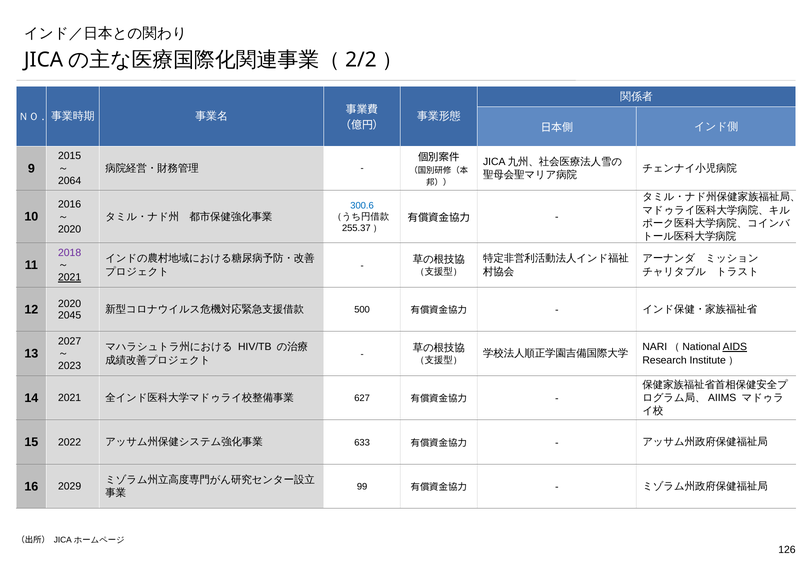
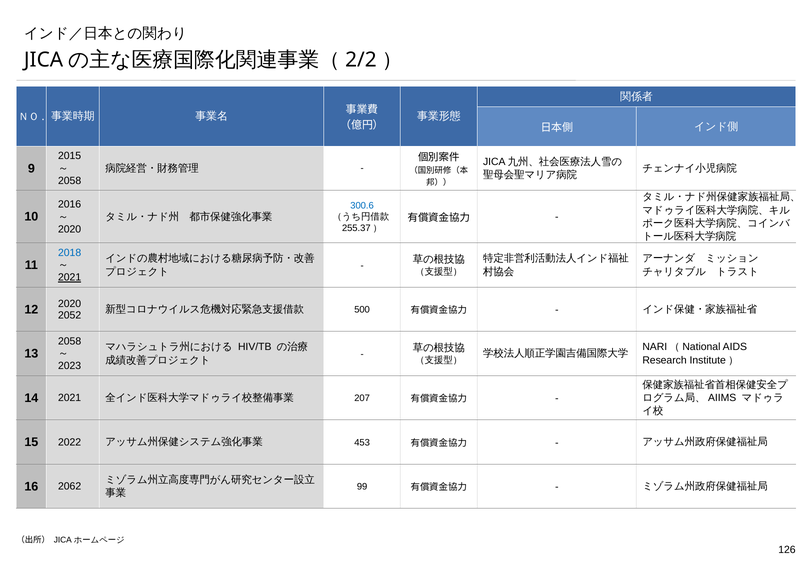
2064: 2064 -> 2058 (70, 181)
2018 colour: purple -> blue (70, 253)
2045: 2045 -> 2052 (70, 315)
2027: 2027 -> 2058 (70, 341)
AIDS underline: present -> none (735, 347)
627: 627 -> 207 (362, 398)
633: 633 -> 453 (362, 443)
2029: 2029 -> 2062 (70, 487)
